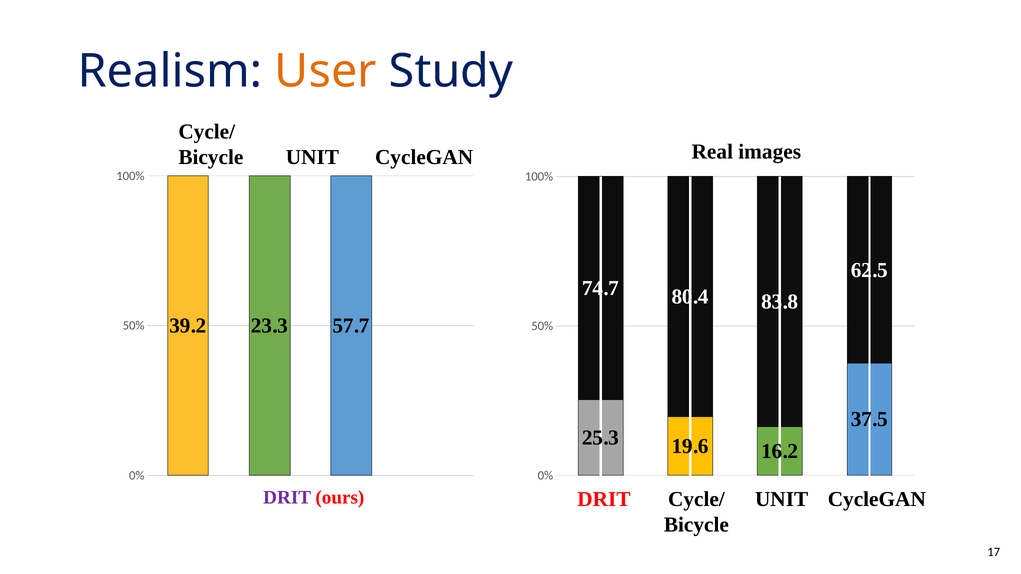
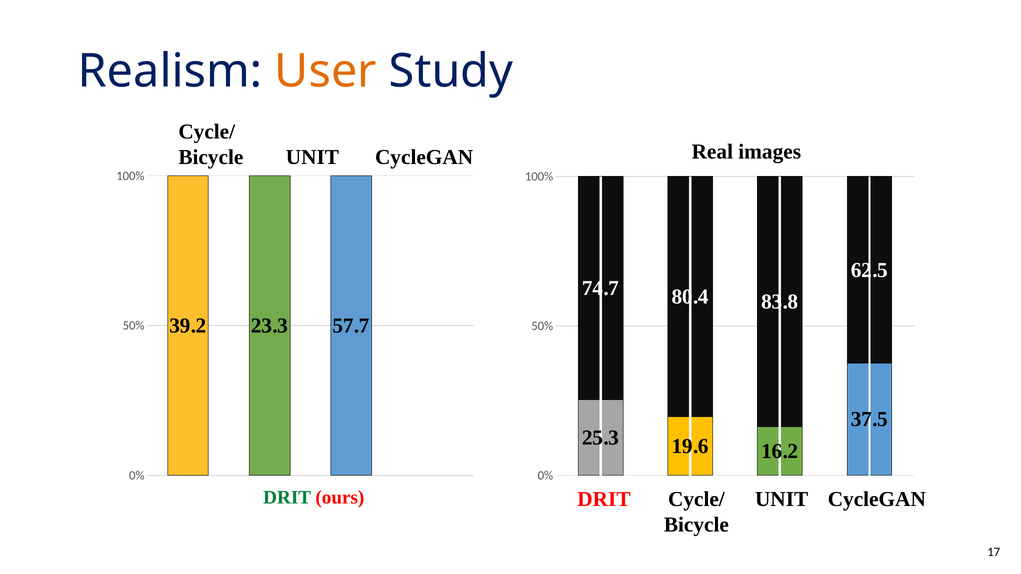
DRIT colour: purple -> green (287, 498)
